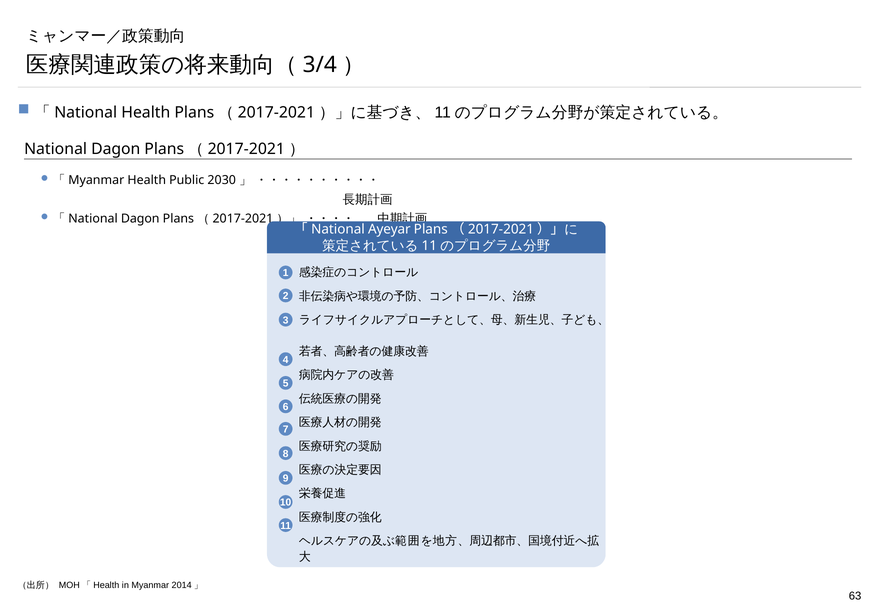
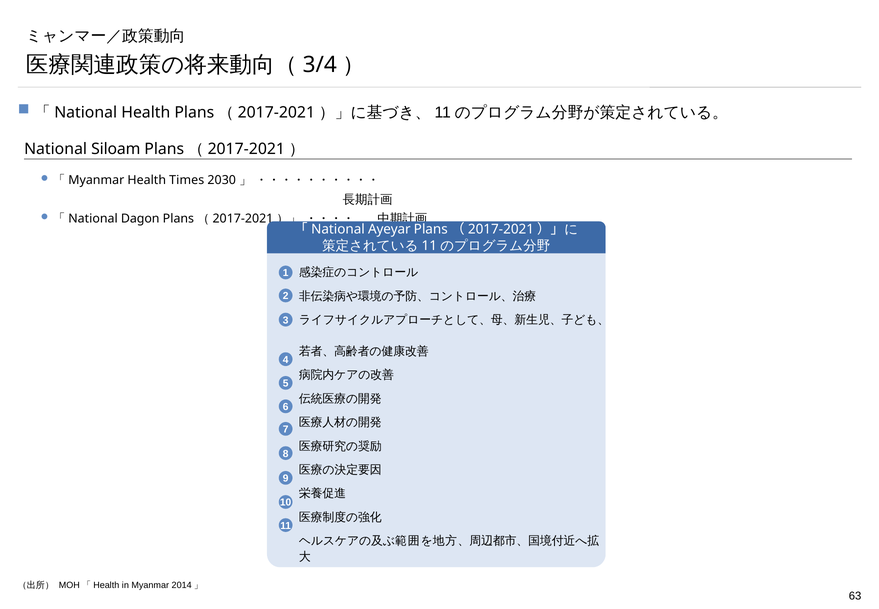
National Dagon: Dagon -> Siloam (116, 149)
Public: Public -> Times (187, 180)
